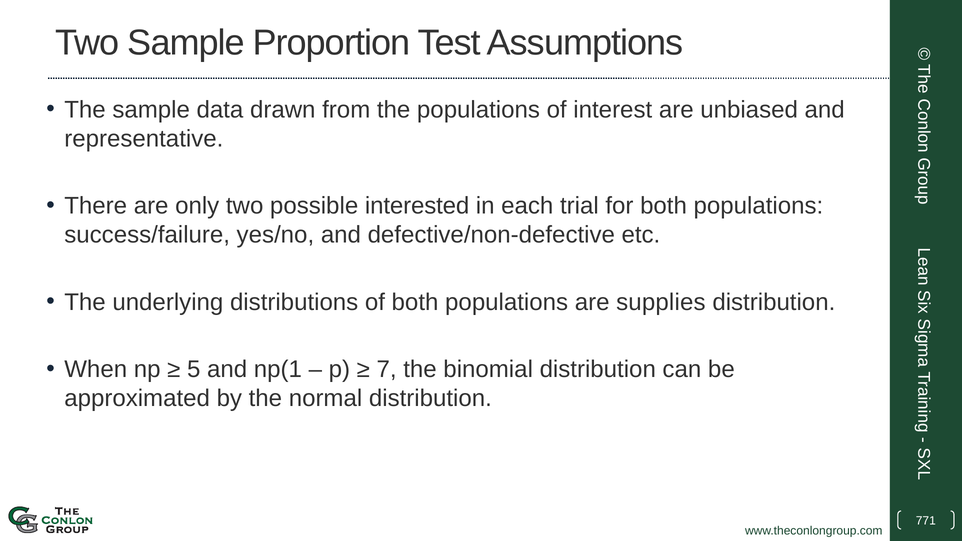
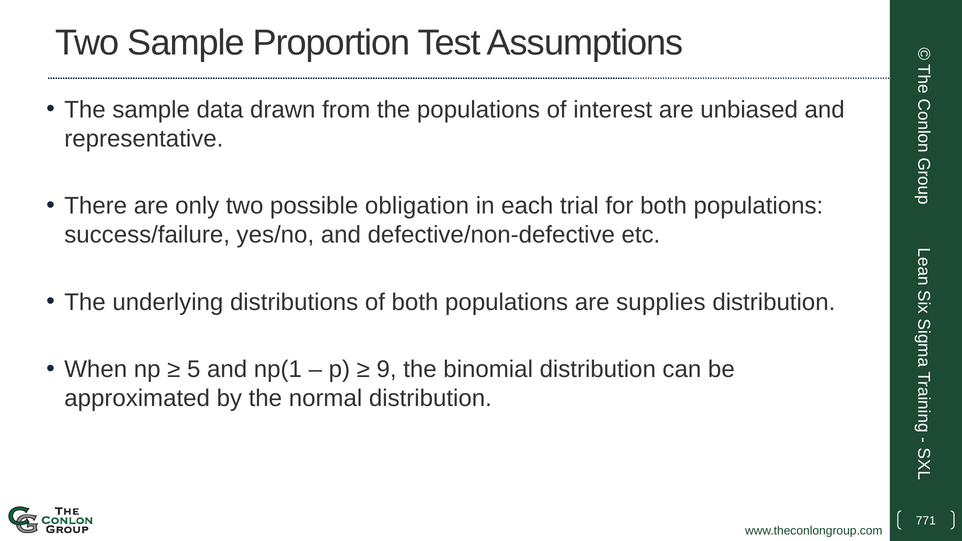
interested: interested -> obligation (417, 206)
7: 7 -> 9 (387, 370)
